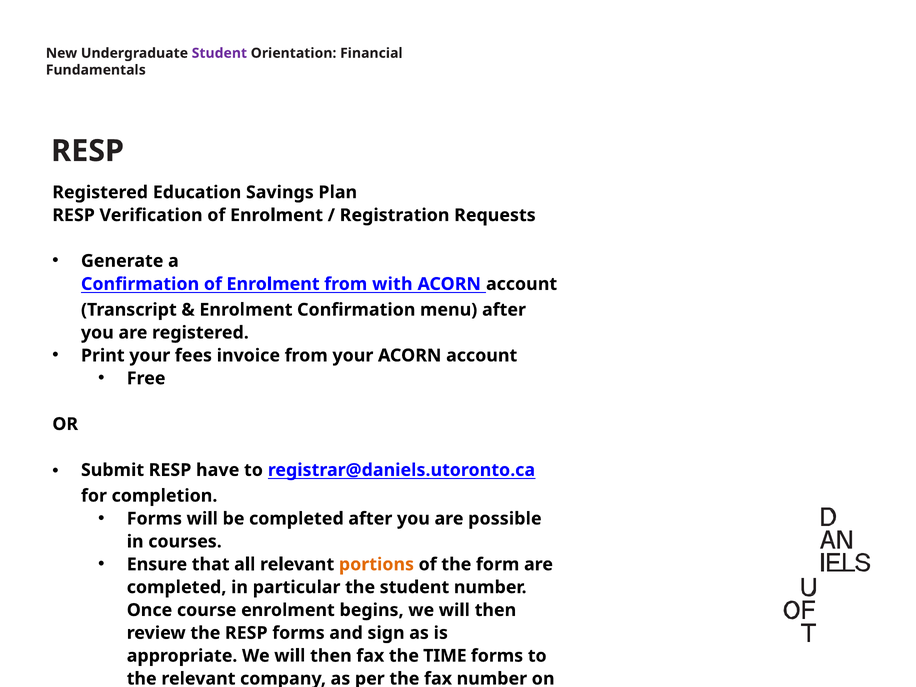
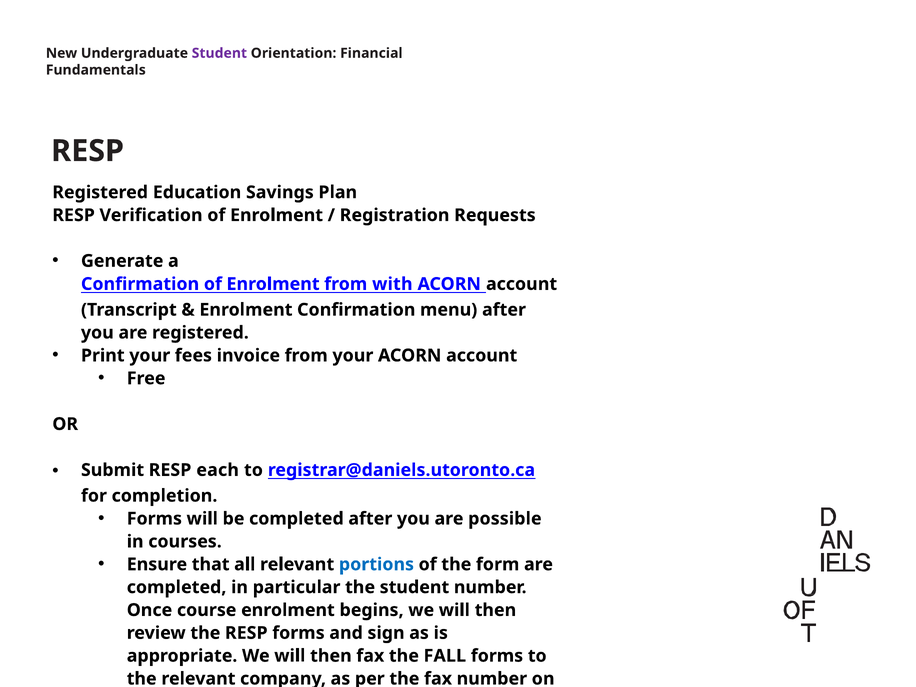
have: have -> each (218, 470)
portions colour: orange -> blue (376, 564)
TIME: TIME -> FALL (445, 656)
